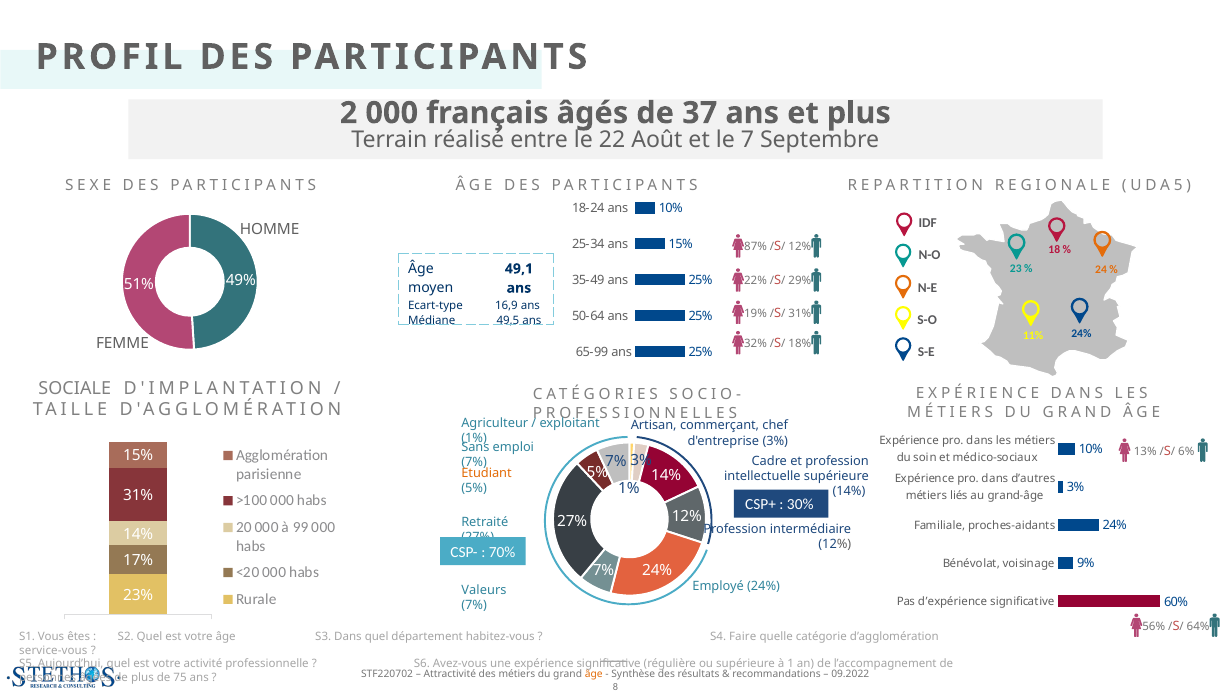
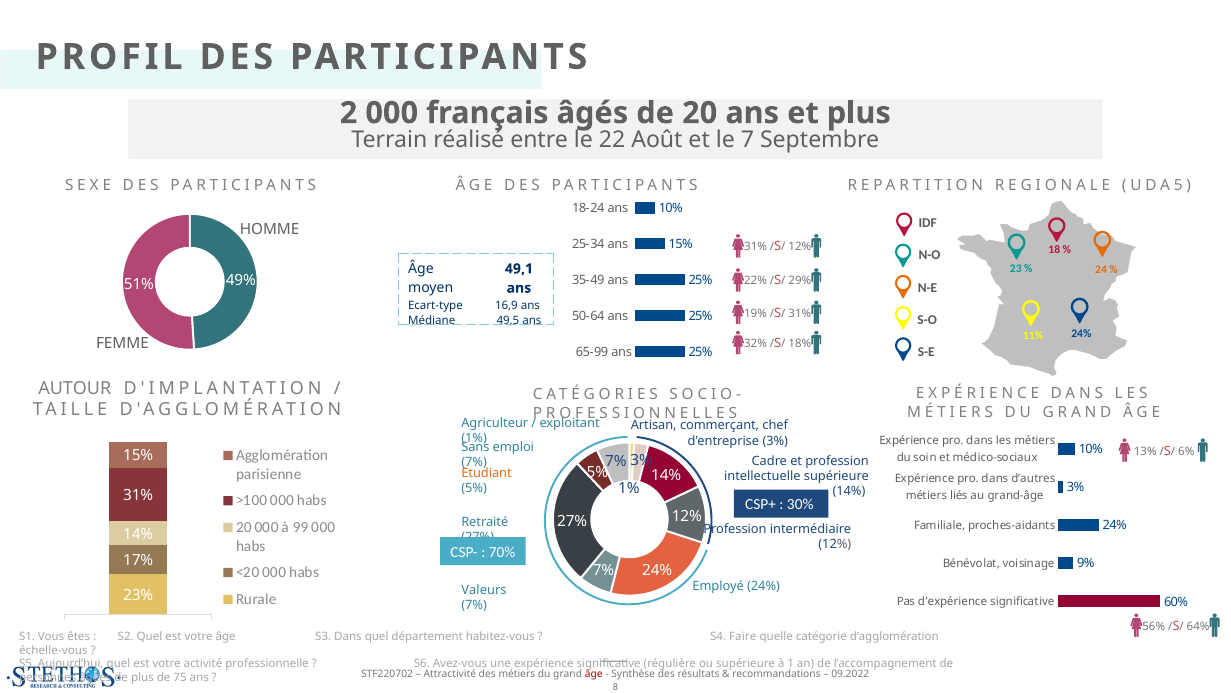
de 37: 37 -> 20 (700, 113)
87%: 87% -> 31% (756, 247)
SOCIALE: SOCIALE -> AUTOUR (75, 388)
service-vous: service-vous -> échelle-vous (53, 650)
âge colour: orange -> red (594, 674)
